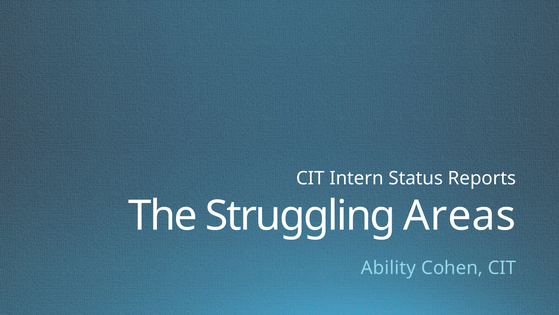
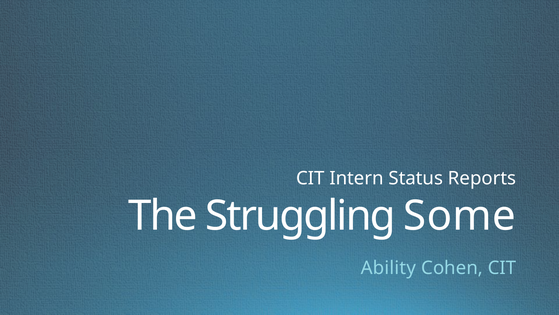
Areas: Areas -> Some (459, 216)
